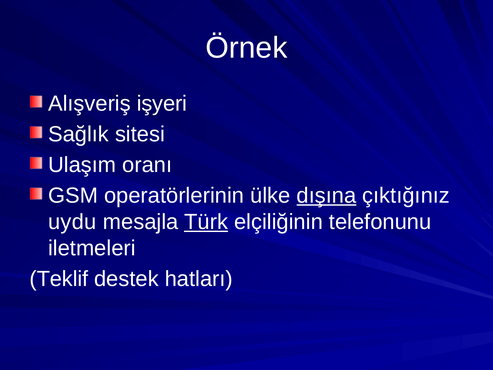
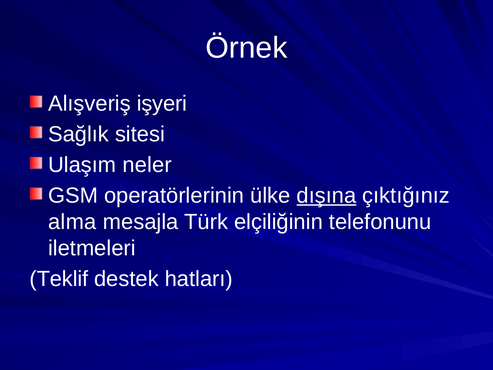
oranı: oranı -> neler (147, 165)
uydu: uydu -> alma (72, 222)
Türk underline: present -> none (206, 222)
